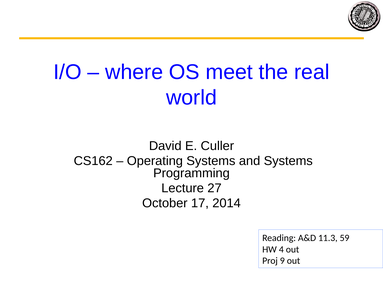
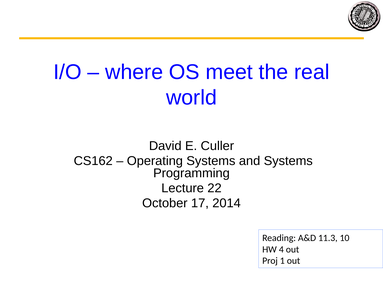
27: 27 -> 22 (215, 188)
59: 59 -> 10 (345, 238)
9: 9 -> 1 (282, 261)
